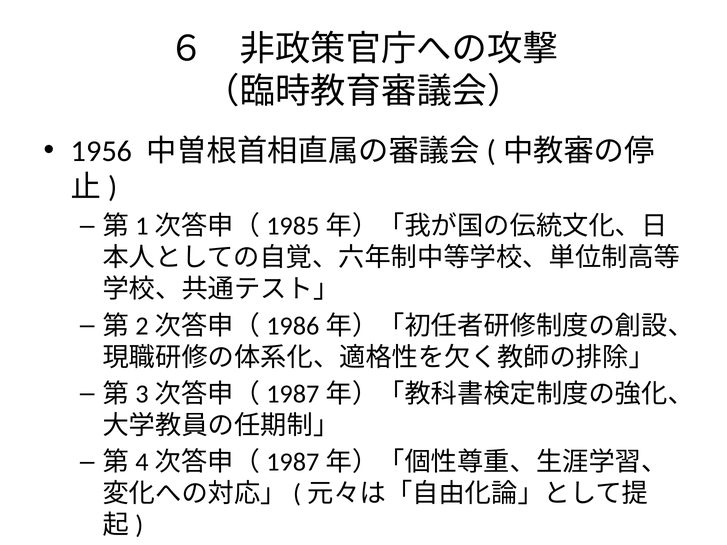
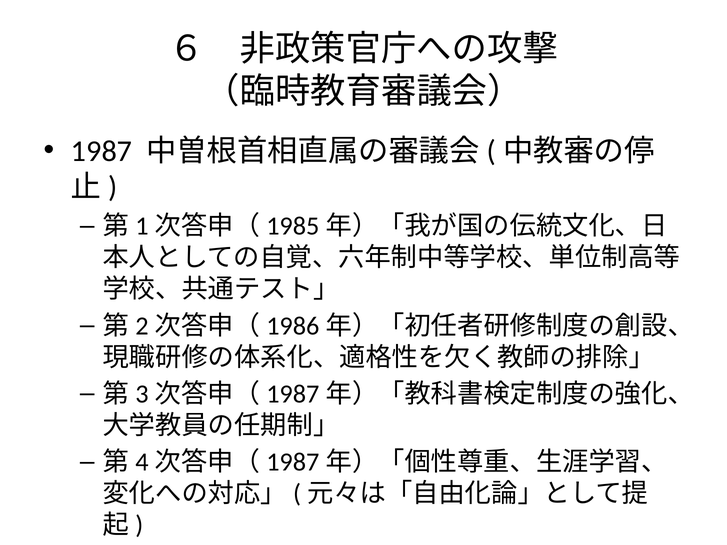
1956: 1956 -> 1987 (102, 151)
